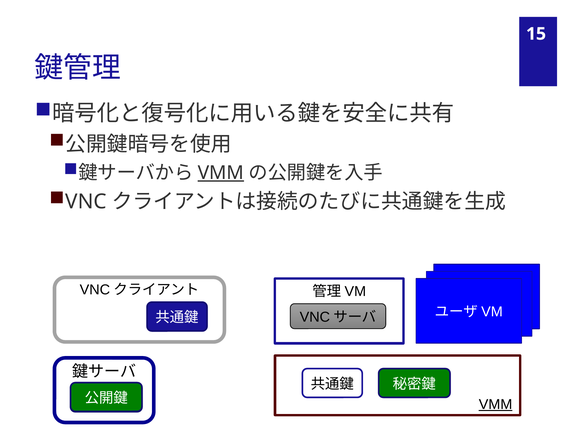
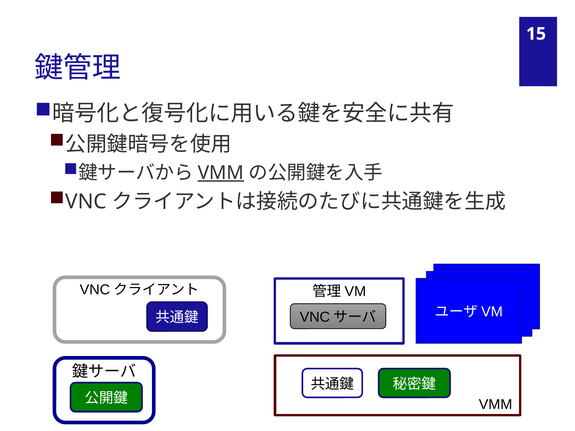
VMM underline: present -> none (496, 405)
